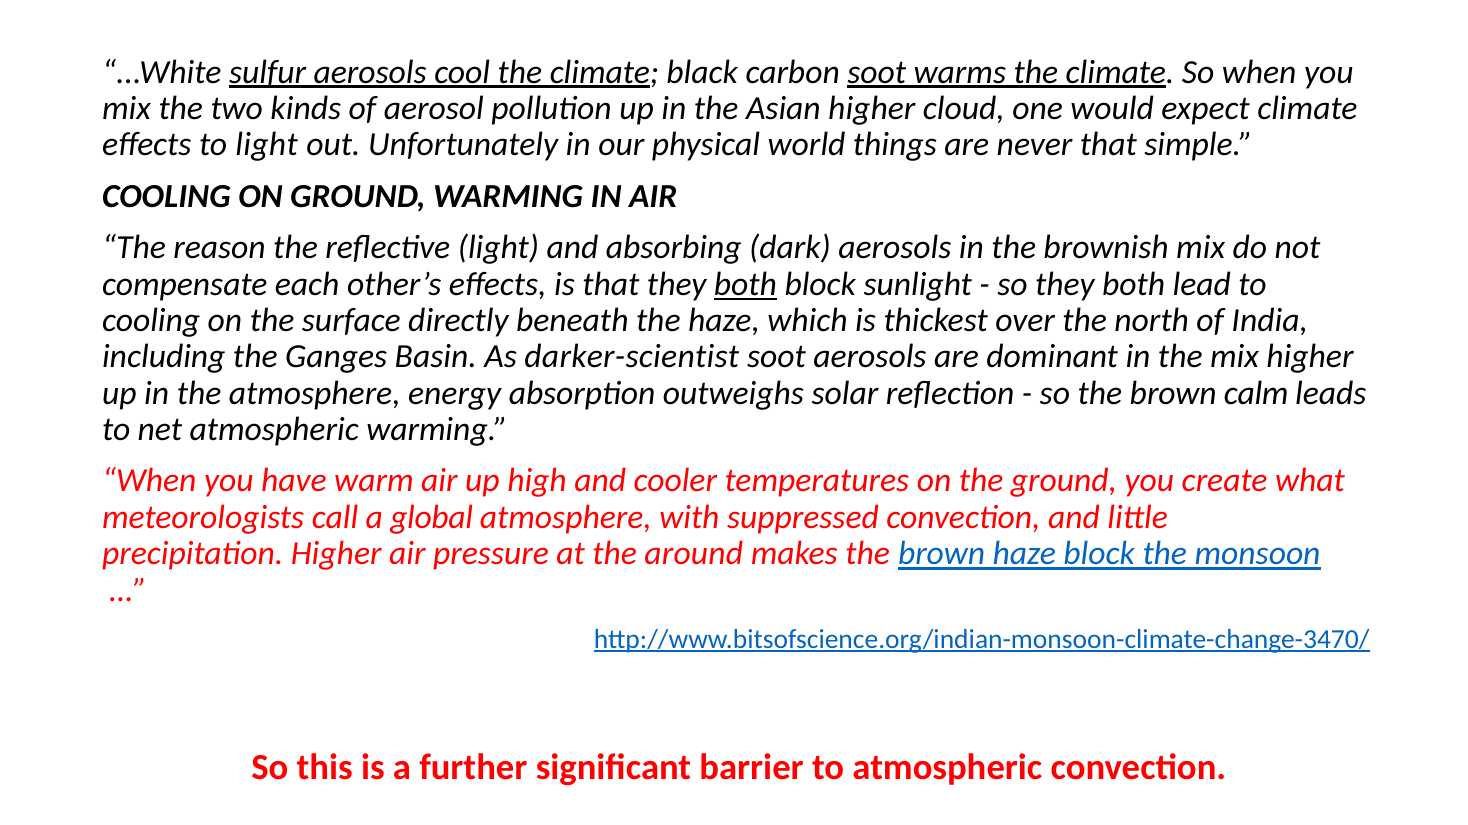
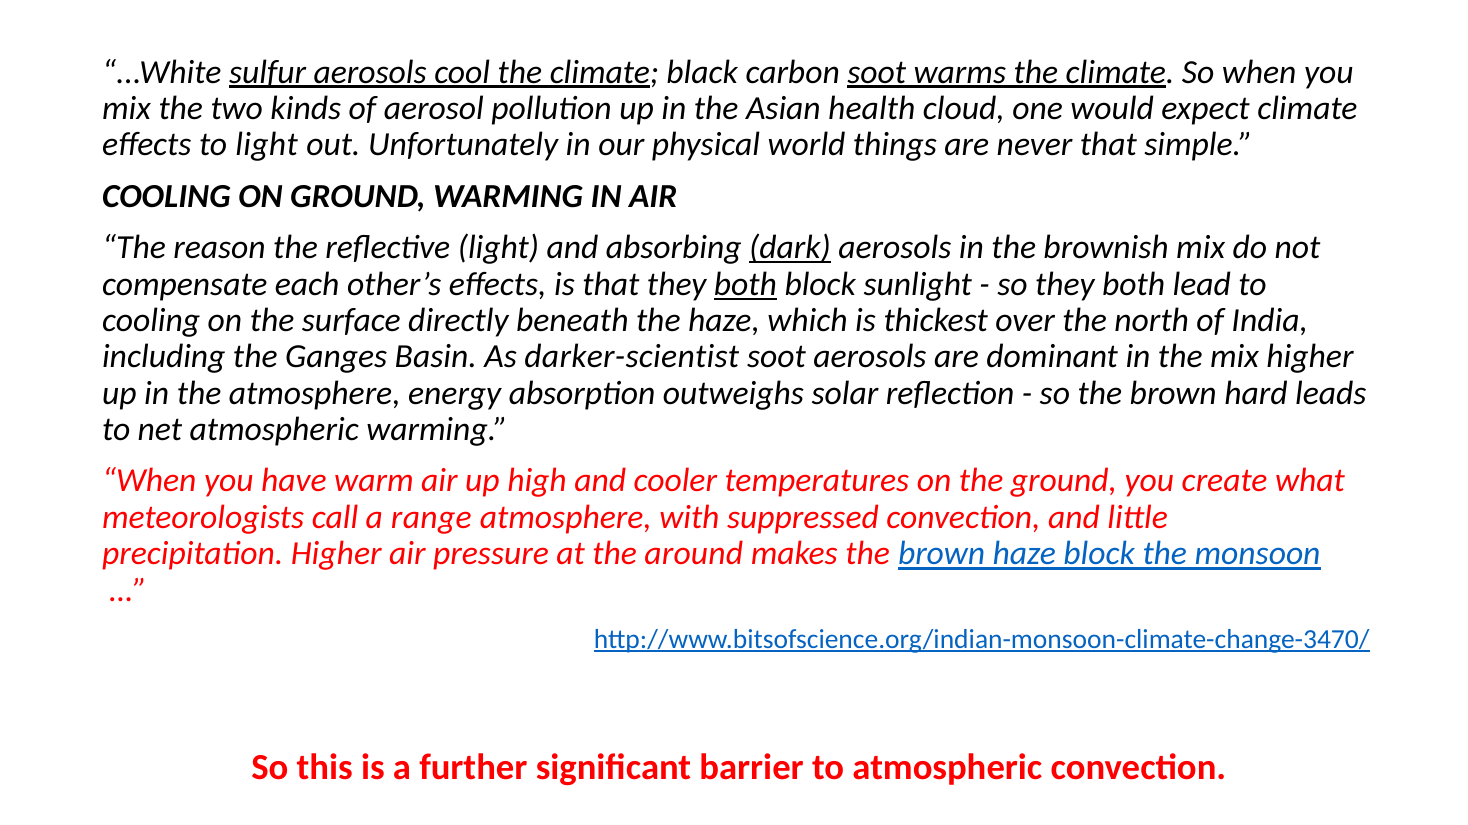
Asian higher: higher -> health (872, 108)
dark underline: none -> present (790, 248)
calm: calm -> hard (1256, 393)
global: global -> range (431, 518)
